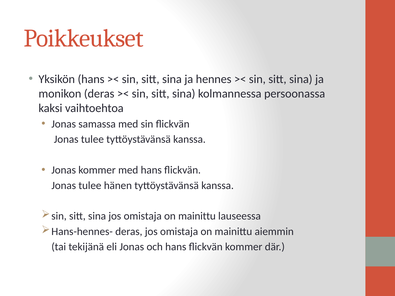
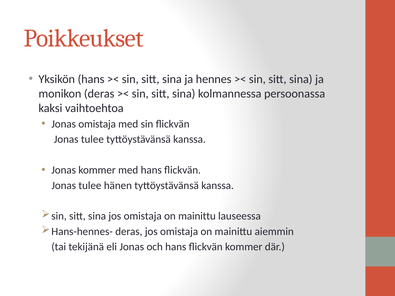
Jonas samassa: samassa -> omistaja (97, 124)
